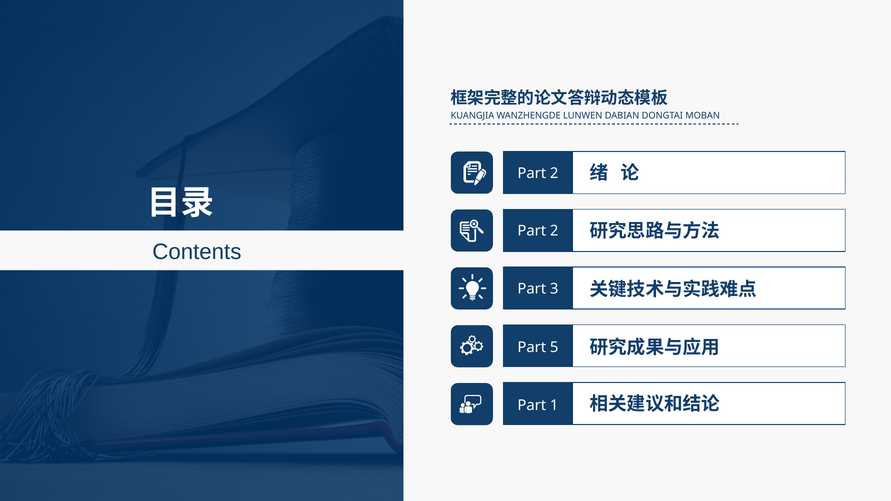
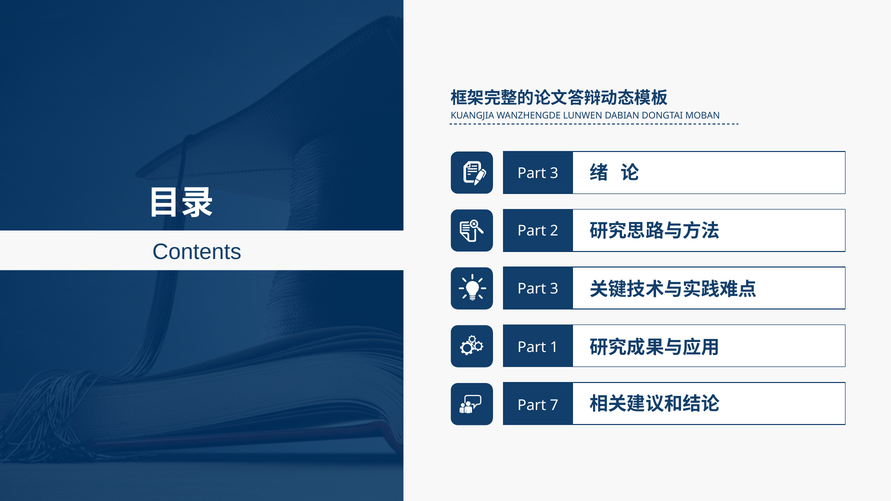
2: 2 -> 3 (554, 174)
5: 5 -> 1 (554, 347)
1: 1 -> 7 (554, 405)
